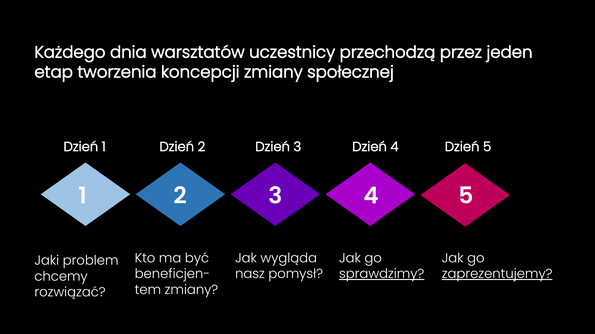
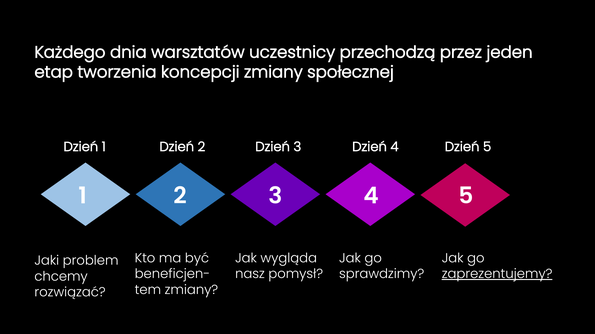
sprawdzimy underline: present -> none (382, 274)
